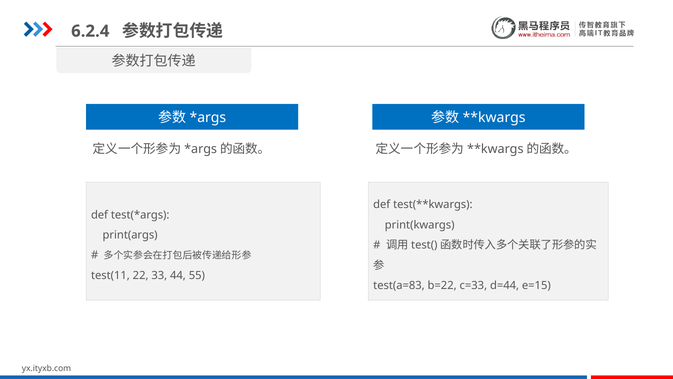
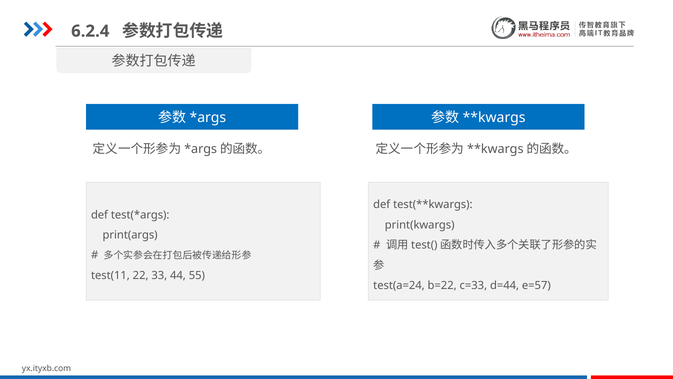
test(a=83: test(a=83 -> test(a=24 (399, 285)
e=15: e=15 -> e=57 (536, 285)
